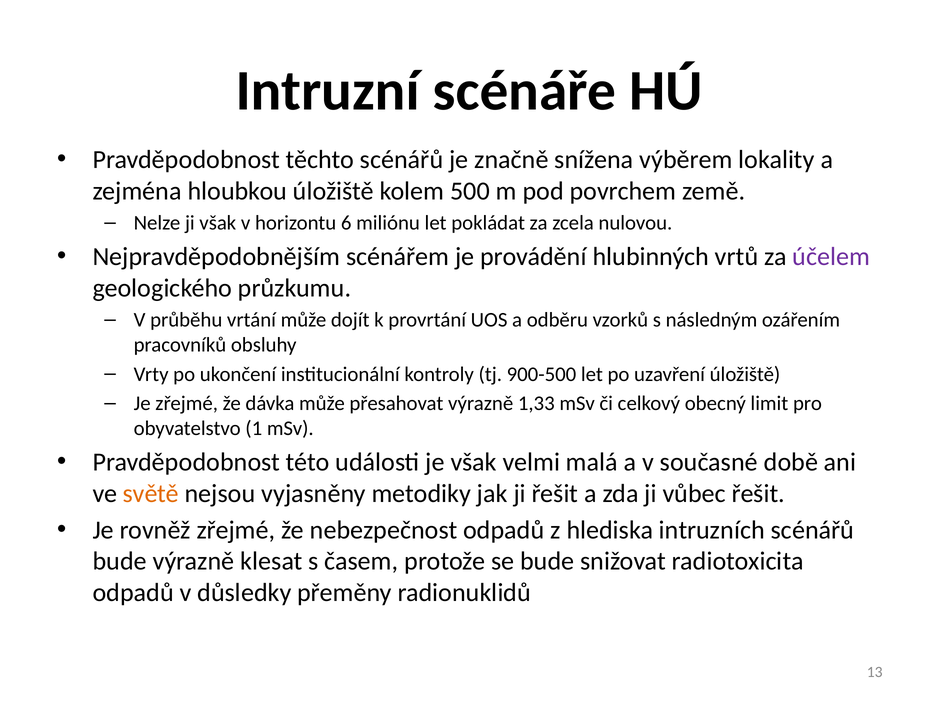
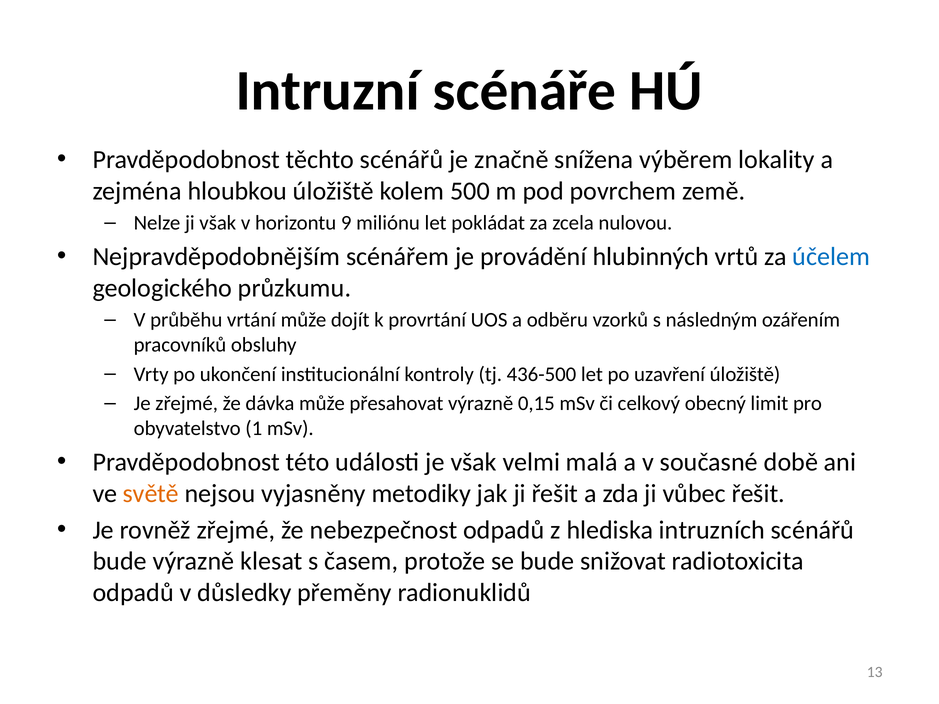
6: 6 -> 9 (346, 223)
účelem colour: purple -> blue (831, 257)
900-500: 900-500 -> 436-500 (541, 374)
1,33: 1,33 -> 0,15 (536, 404)
